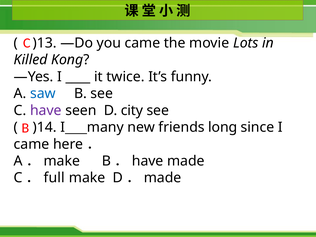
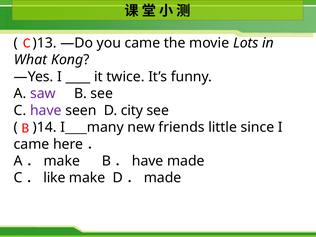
Killed: Killed -> What (31, 60)
saw colour: blue -> purple (43, 94)
long: long -> little (223, 127)
full: full -> like (54, 178)
